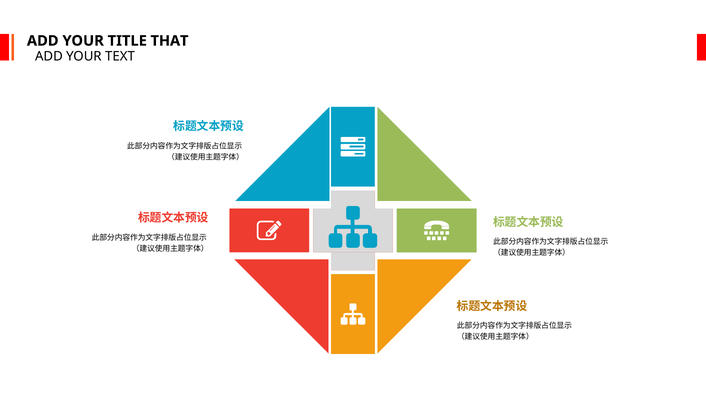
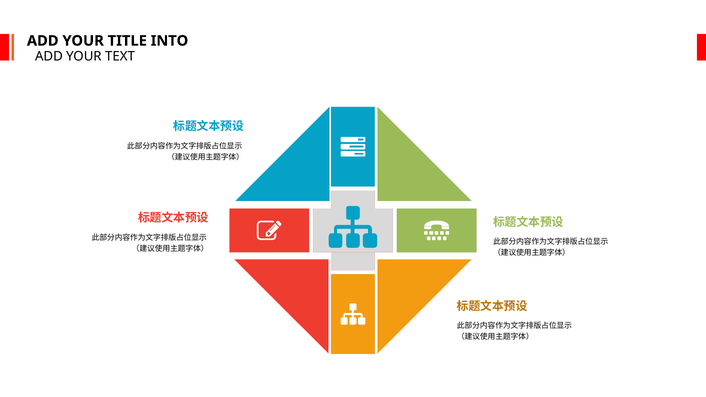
THAT: THAT -> INTO (169, 41)
